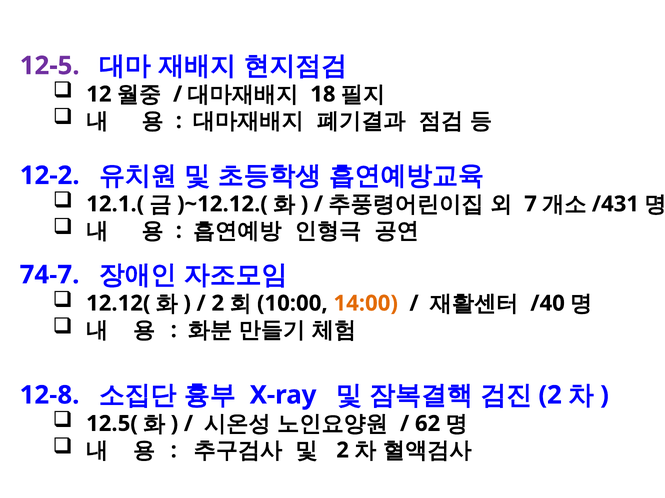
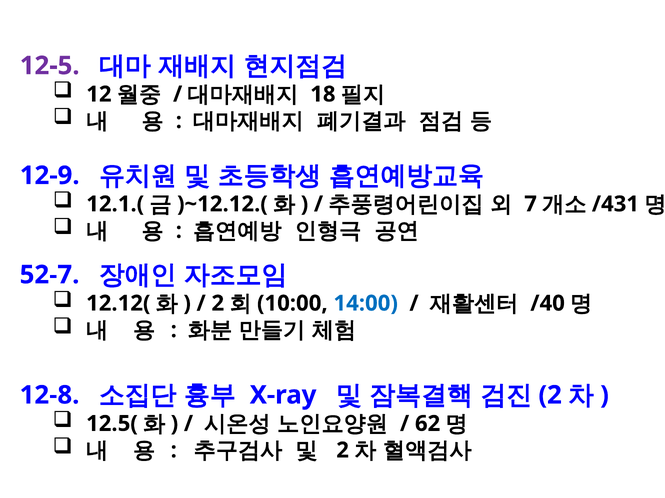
12-2: 12-2 -> 12-9 (50, 176)
74-7: 74-7 -> 52-7 (50, 275)
14:00 colour: orange -> blue (366, 304)
